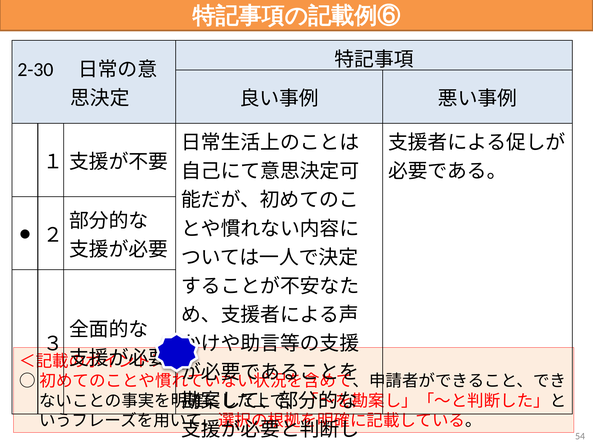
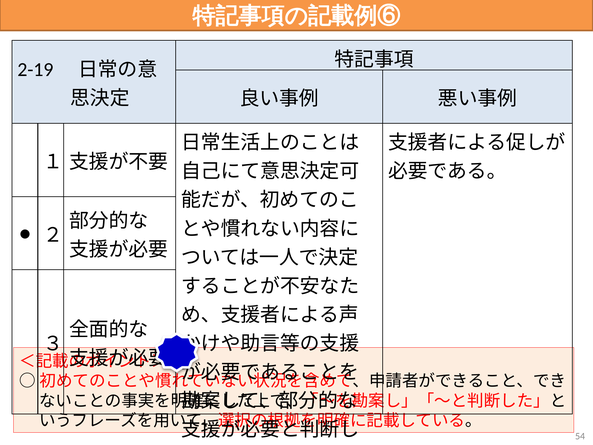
2-30: 2-30 -> 2-19 (35, 70)
